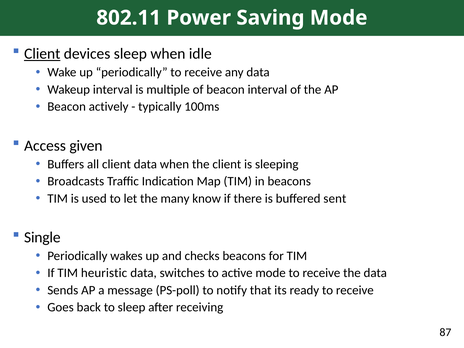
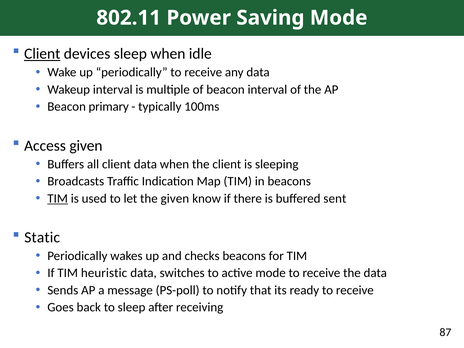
actively: actively -> primary (109, 107)
TIM underline: none -> present (58, 198)
the many: many -> given (175, 198)
Single: Single -> Static (42, 237)
